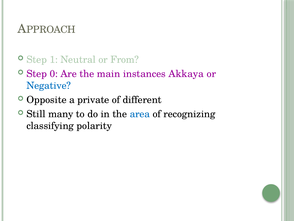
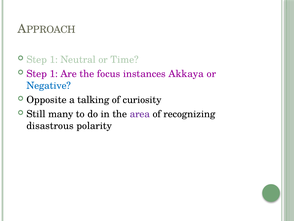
From: From -> Time (125, 59)
0: 0 -> 1 (54, 74)
main: main -> focus (109, 74)
private: private -> talking (93, 100)
different: different -> curiosity (142, 100)
area colour: blue -> purple (140, 114)
classifying: classifying -> disastrous (50, 126)
